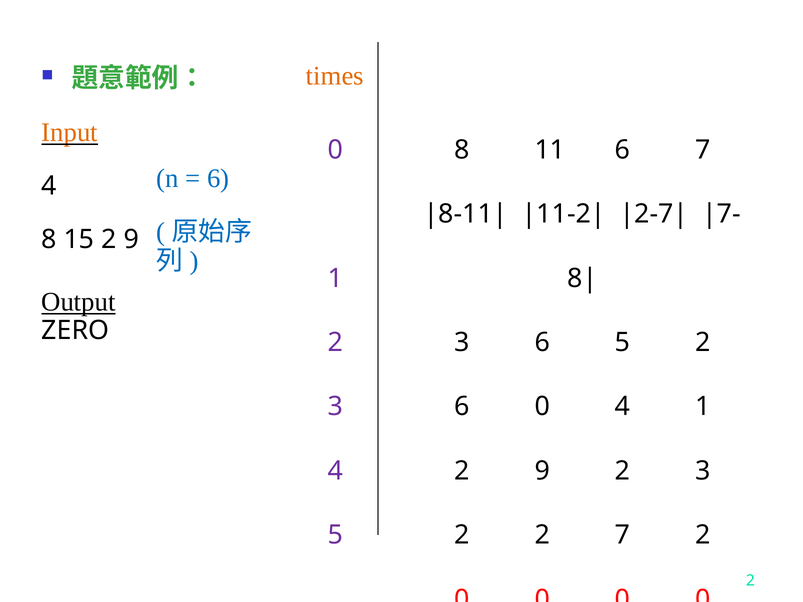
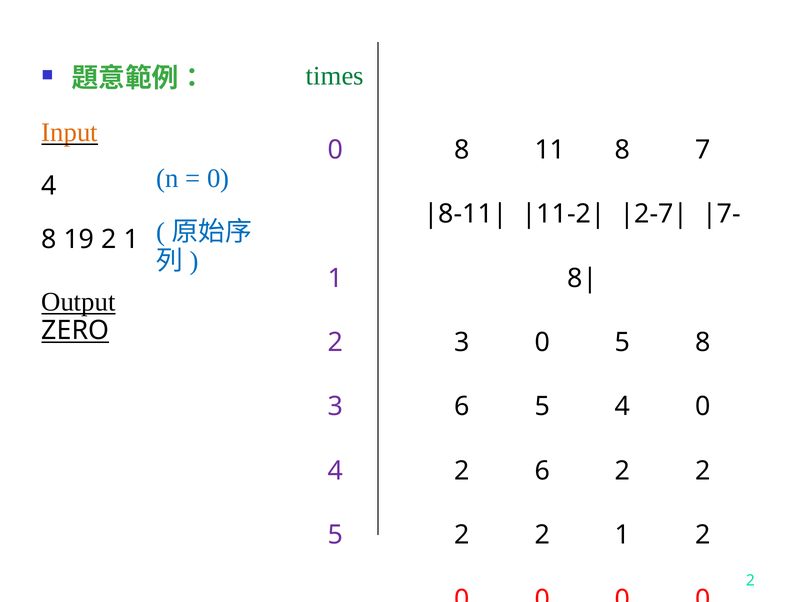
times colour: orange -> green (335, 76)
11 6: 6 -> 8 (623, 150)
6: 6 -> 0 (218, 179)
15: 15 -> 19 (79, 240)
9: 9 -> 1 (131, 240)
ZERO underline: none -> present (75, 331)
3 6: 6 -> 0 (542, 343)
5 2: 2 -> 8 (703, 343)
6 0: 0 -> 5 (542, 407)
4 1: 1 -> 0 (703, 407)
9: 9 -> 6 (542, 471)
3: 3 -> 2 (703, 471)
2 2 7: 7 -> 1 (623, 535)
